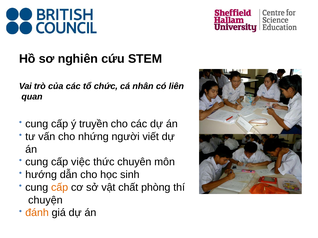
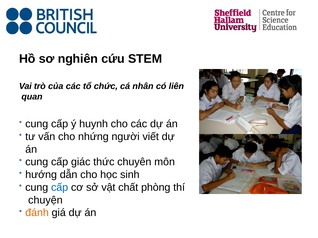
truyền: truyền -> huynh (94, 124)
việc: việc -> giác (81, 162)
cấp colour: orange -> blue (60, 188)
